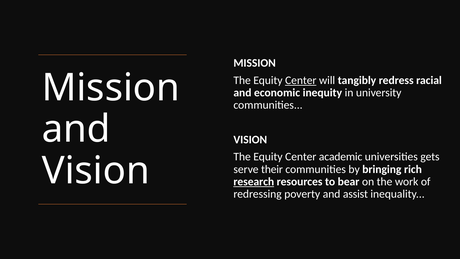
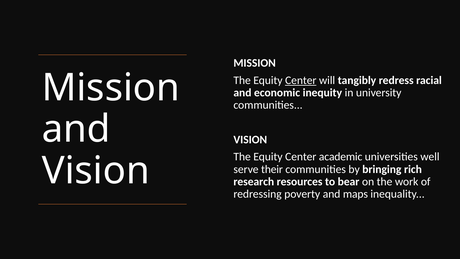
gets: gets -> well (430, 157)
research underline: present -> none (254, 181)
assist: assist -> maps (355, 194)
